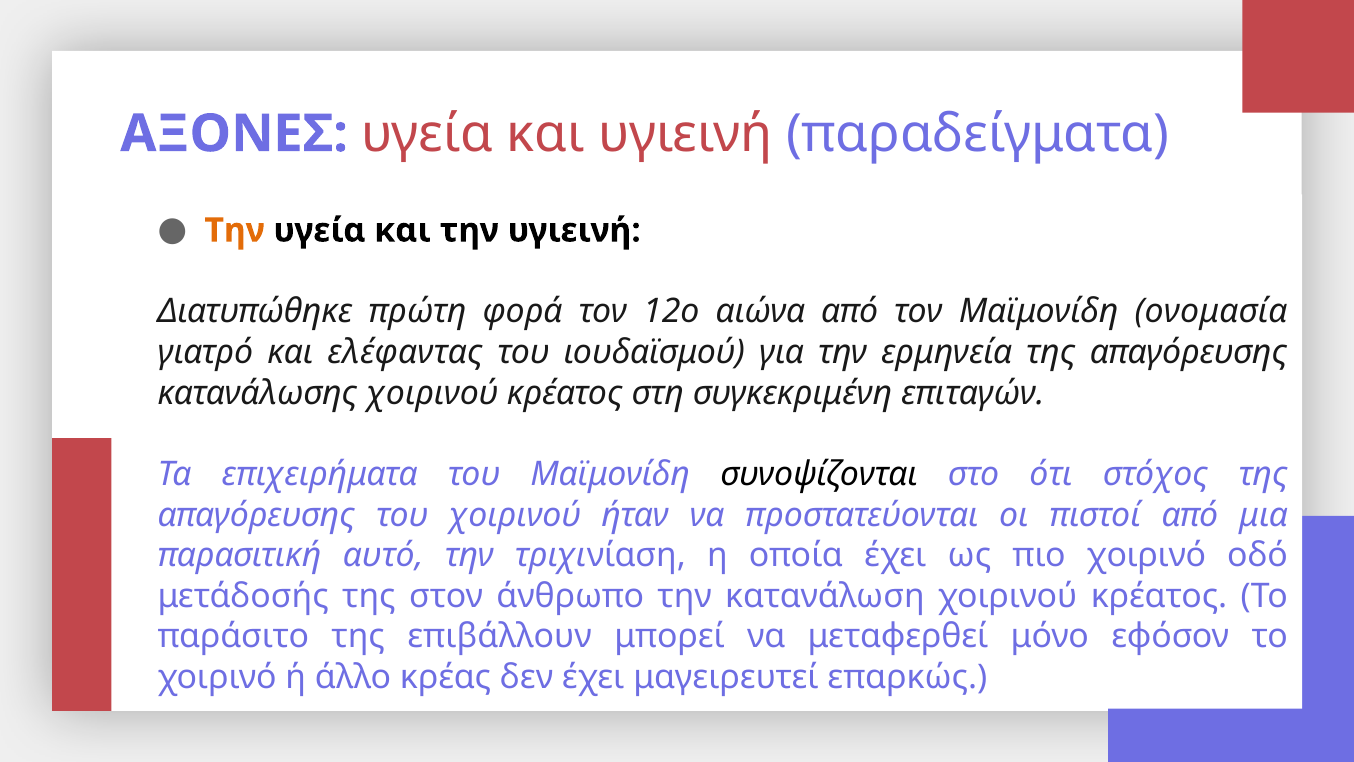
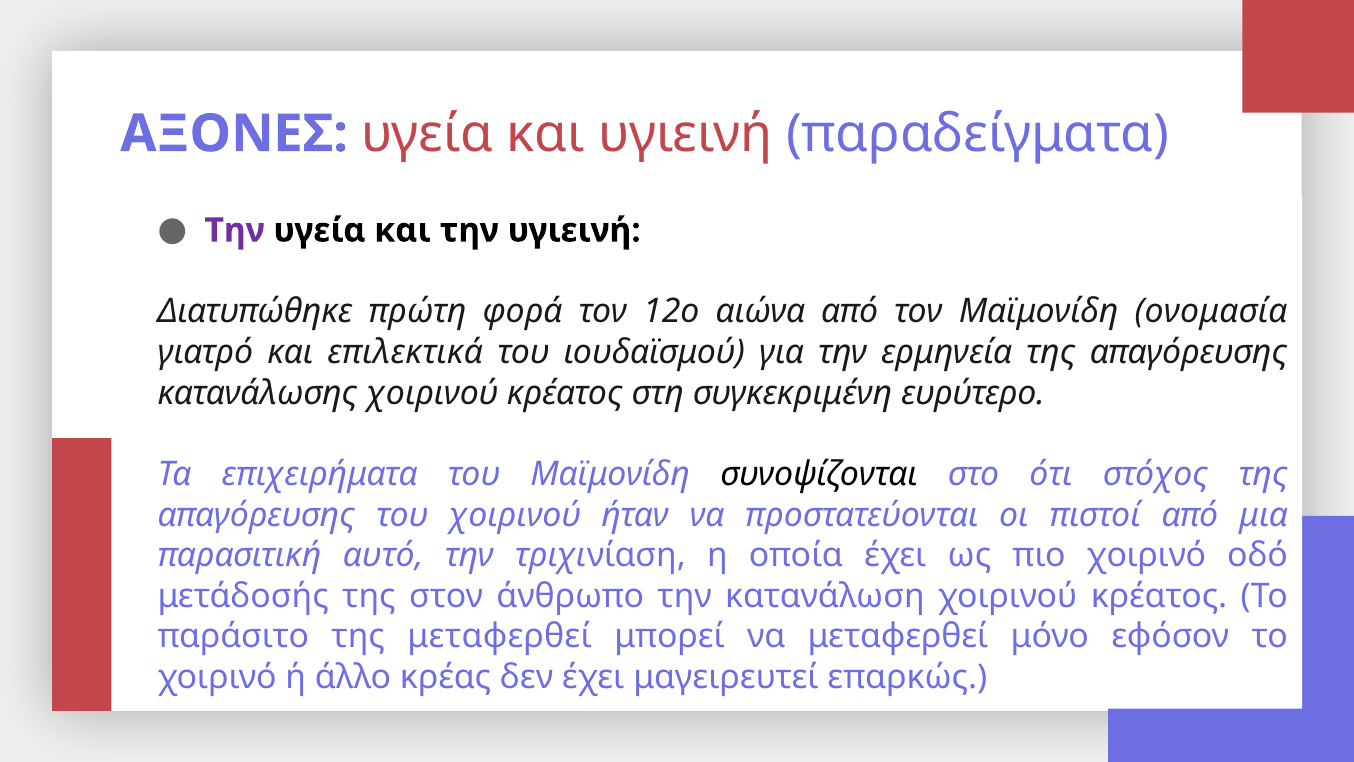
Την colour: orange -> purple (235, 230)
ελέφαντας: ελέφαντας -> επιλεκτικά (405, 352)
επιταγών: επιταγών -> ευρύτερο (973, 393)
της επιβάλλουν: επιβάλλουν -> μεταφερθεί (500, 636)
